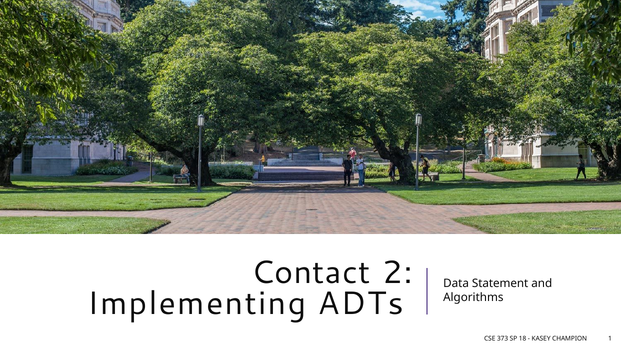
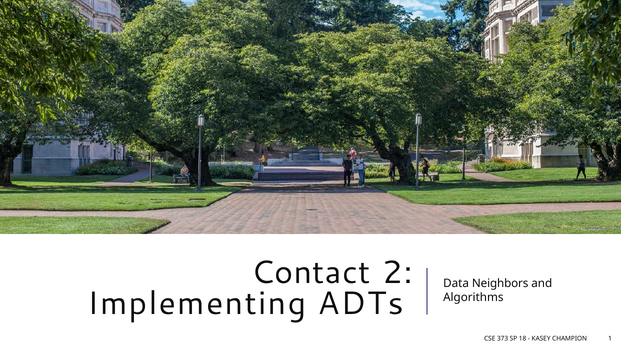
Statement: Statement -> Neighbors (500, 284)
